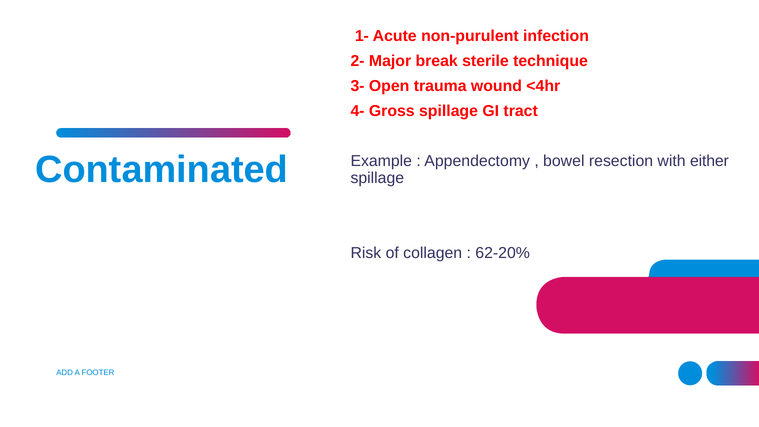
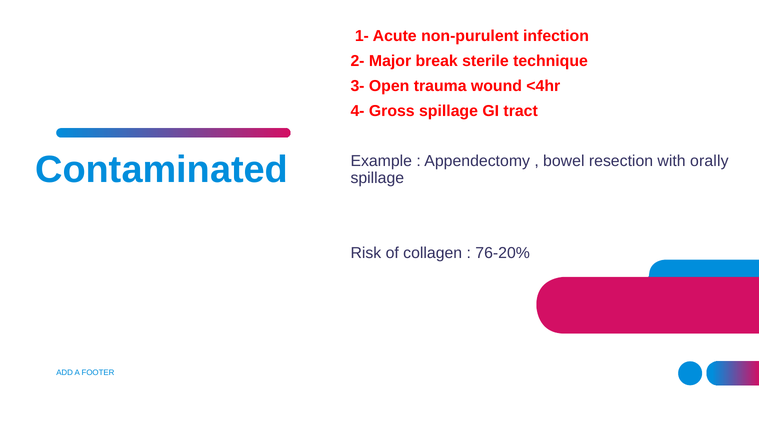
either: either -> orally (709, 161)
62-20%: 62-20% -> 76-20% (503, 253)
